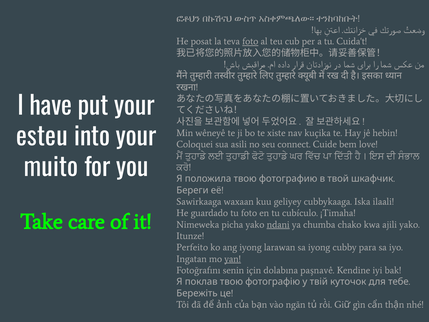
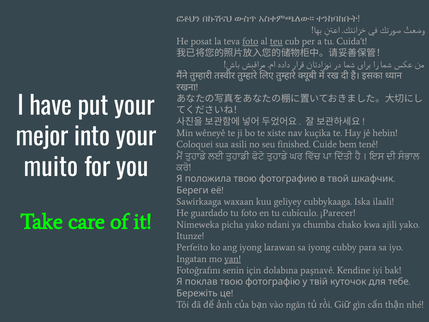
teu underline: none -> present (276, 41)
esteu: esteu -> mejor (42, 137)
connect: connect -> finished (294, 144)
love: love -> tenê (368, 144)
¡Timaha: ¡Timaha -> ¡Parecer (338, 213)
ndani underline: present -> none (278, 224)
